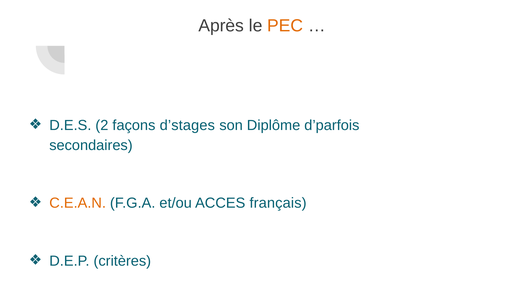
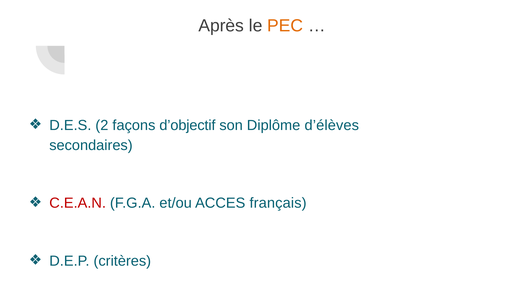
d’stages: d’stages -> d’objectif (187, 125)
d’parfois: d’parfois -> d’élèves (332, 125)
C.E.A.N colour: orange -> red (78, 203)
